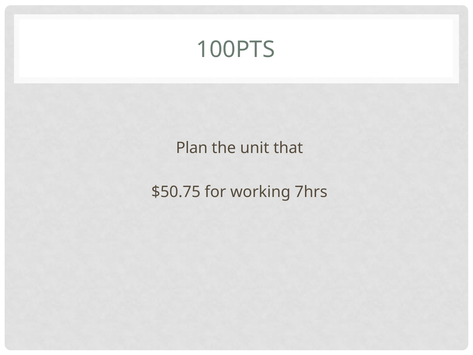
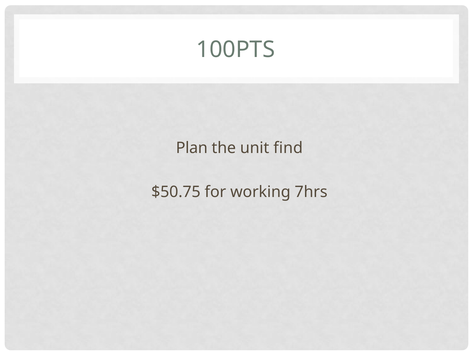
that: that -> find (288, 148)
